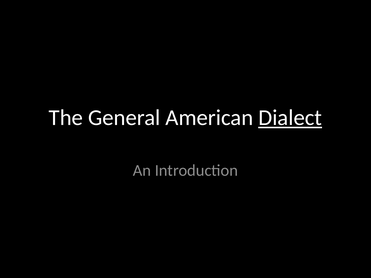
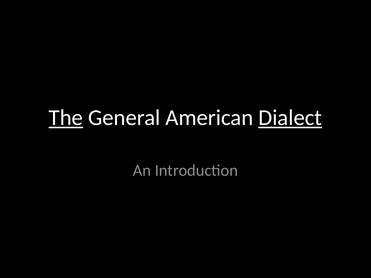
The underline: none -> present (66, 118)
